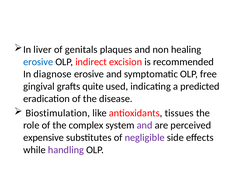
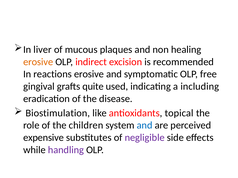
genitals: genitals -> mucous (81, 50)
erosive colour: blue -> orange (38, 62)
diagnose: diagnose -> reactions (53, 74)
predicted: predicted -> including (200, 87)
tissues: tissues -> topical (179, 113)
complex: complex -> children (86, 126)
and colour: purple -> blue (145, 126)
